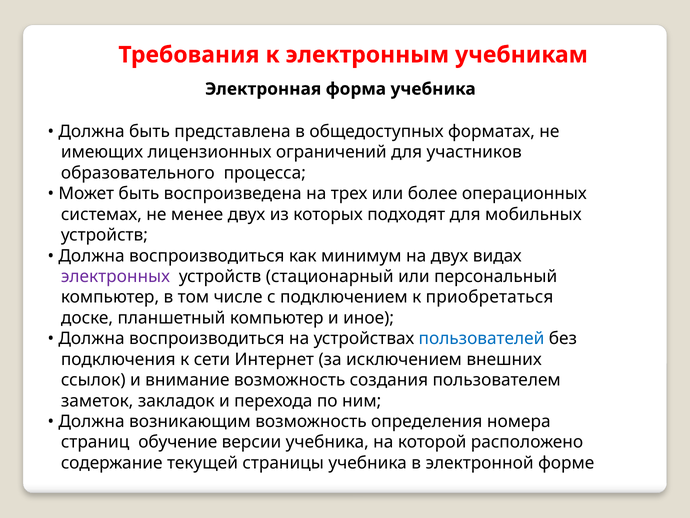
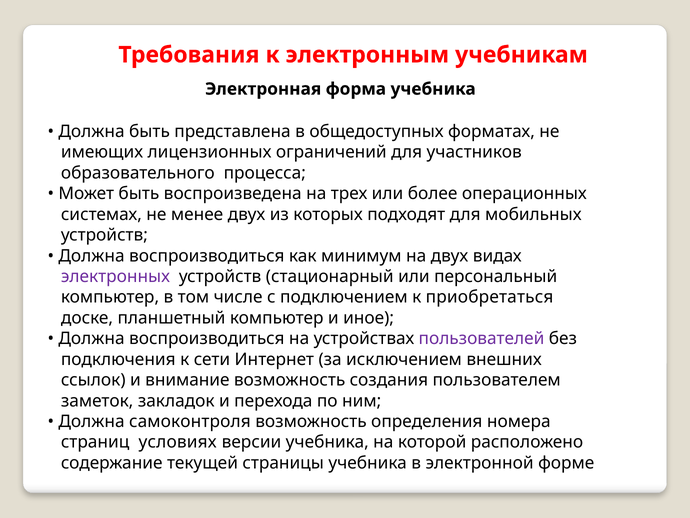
пользователей colour: blue -> purple (482, 338)
возникающим: возникающим -> самоконтроля (190, 421)
обучение: обучение -> условиях (178, 442)
